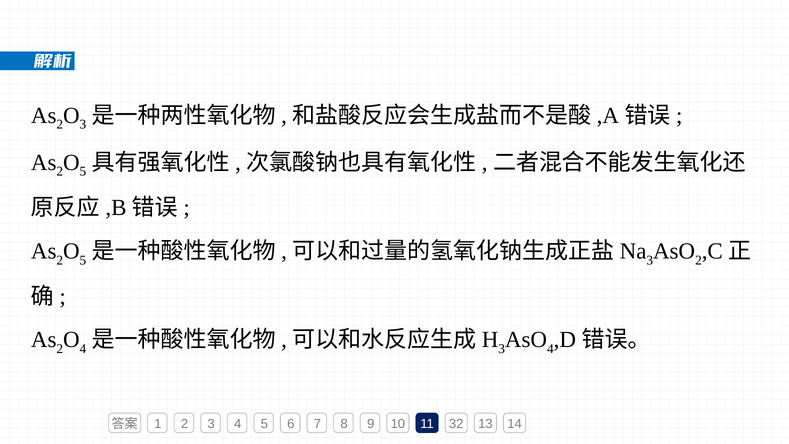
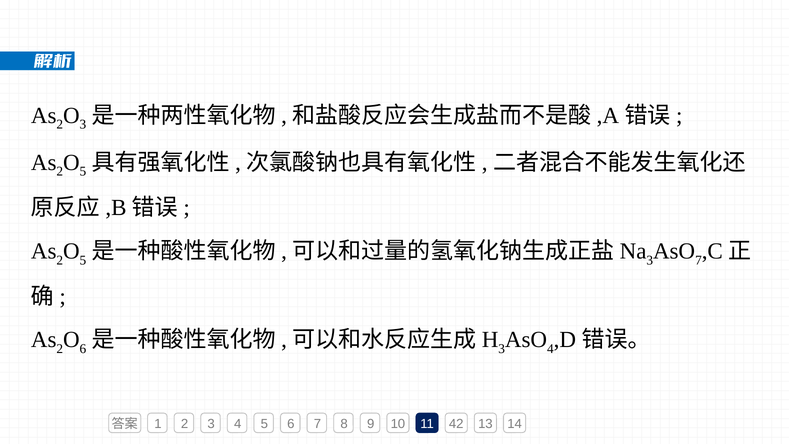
2: 2 -> 7 (698, 260)
4: 4 -> 6 (83, 349)
32: 32 -> 42 (456, 424)
